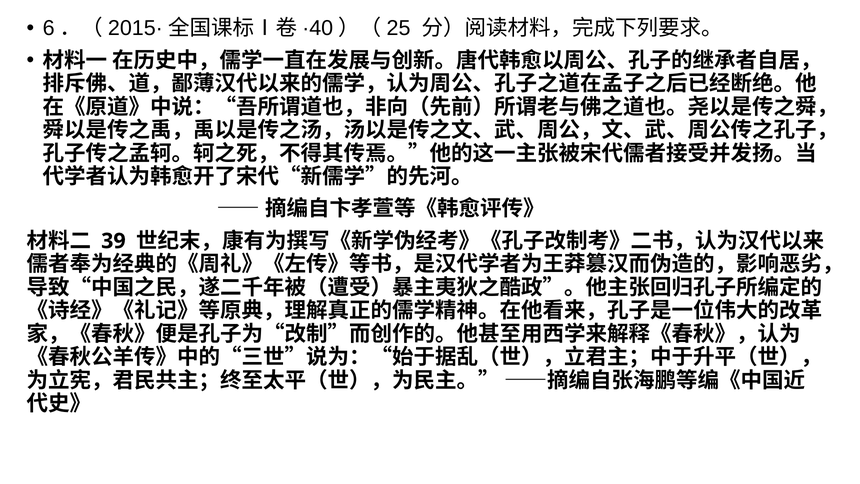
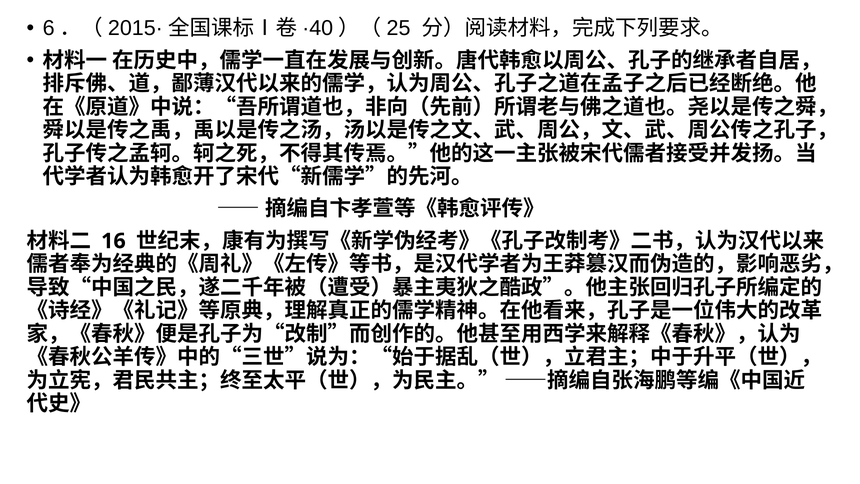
39: 39 -> 16 (113, 241)
